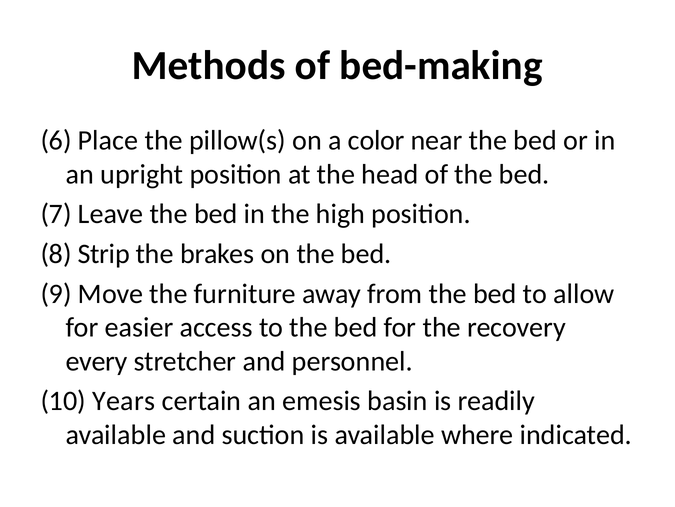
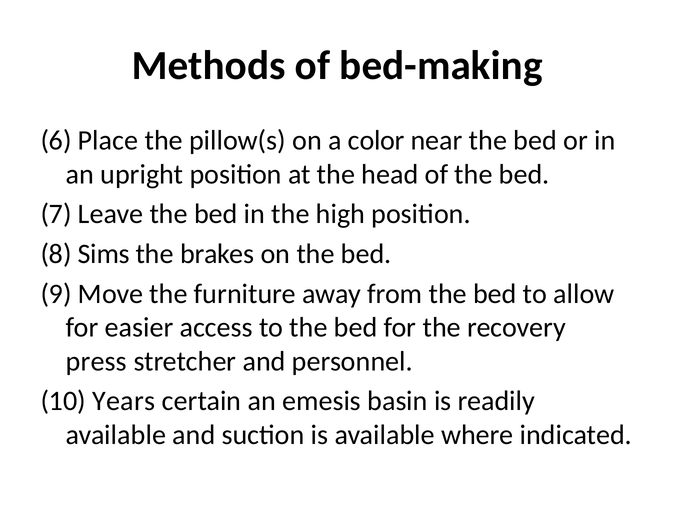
Strip: Strip -> Sims (104, 254)
every: every -> press (96, 361)
